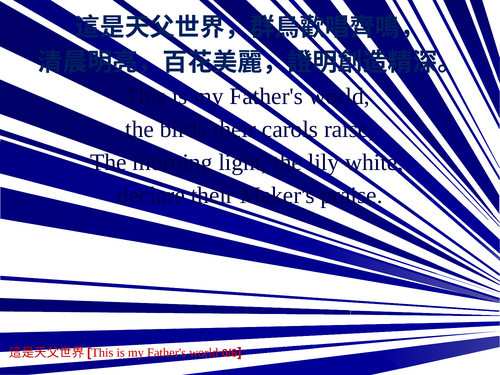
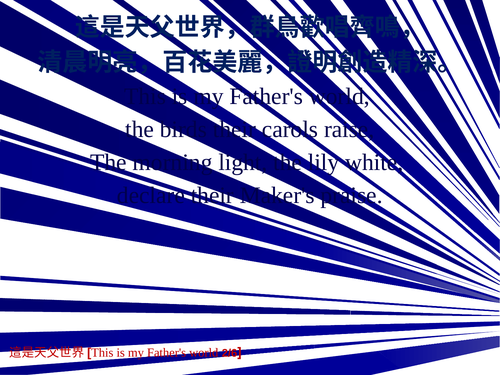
0/6: 0/6 -> 2/6 (230, 353)
